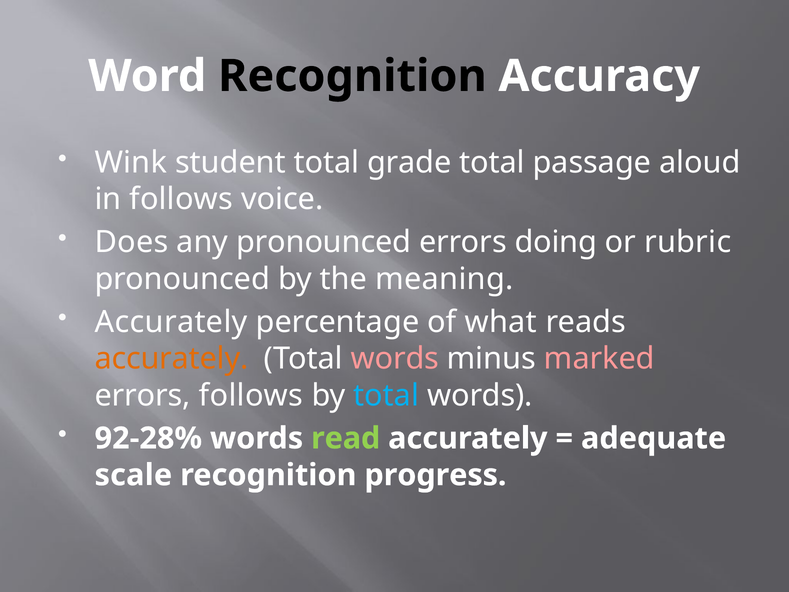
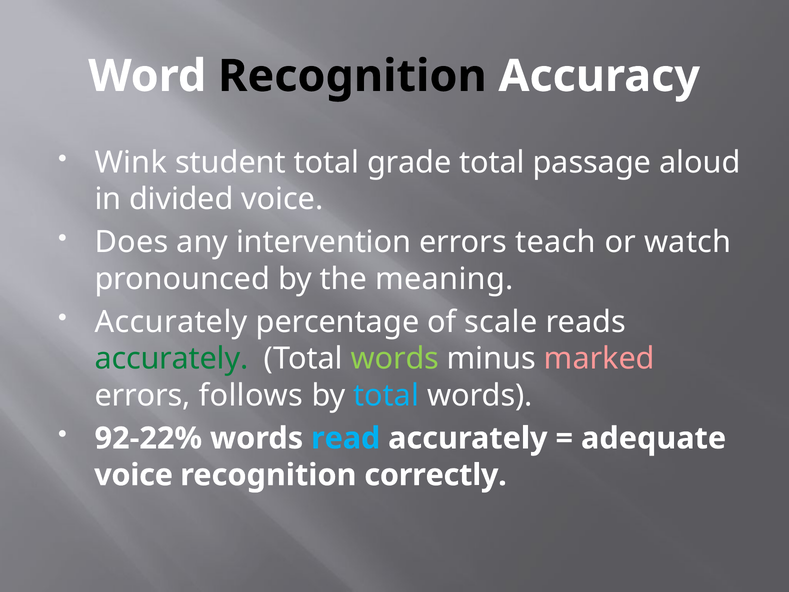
in follows: follows -> divided (181, 199)
any pronounced: pronounced -> intervention (324, 242)
doing: doing -> teach (556, 242)
rubric: rubric -> watch (688, 242)
what: what -> scale (501, 322)
accurately colour: orange -> green (171, 358)
words colour: pink -> light green (395, 358)
92-28%: 92-28% -> 92-22% (148, 438)
read colour: light green -> light blue (346, 438)
scale: scale -> voice (134, 475)
progress: progress -> correctly (436, 475)
